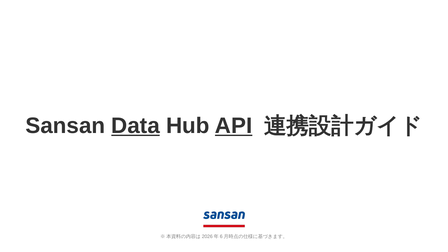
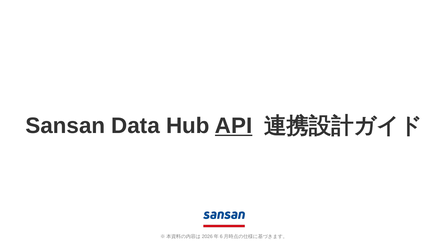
Data underline: present -> none (136, 126)
